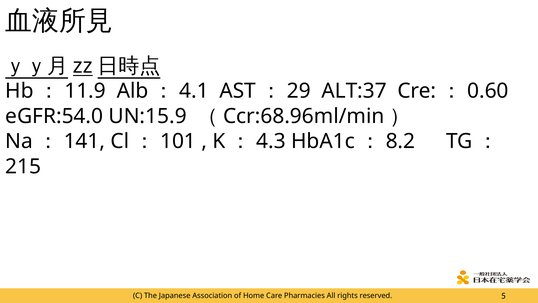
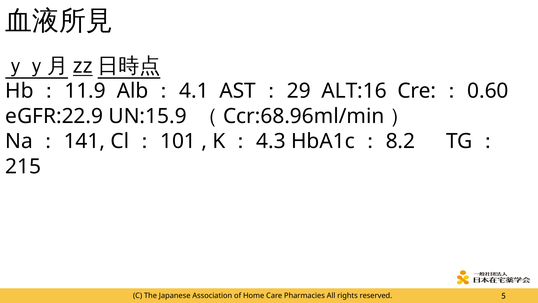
ALT:37: ALT:37 -> ALT:16 (354, 91)
eGFR:54.0: eGFR:54.0 -> eGFR:22.9 (54, 116)
